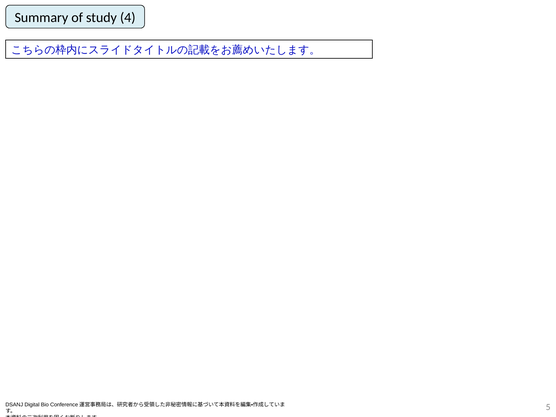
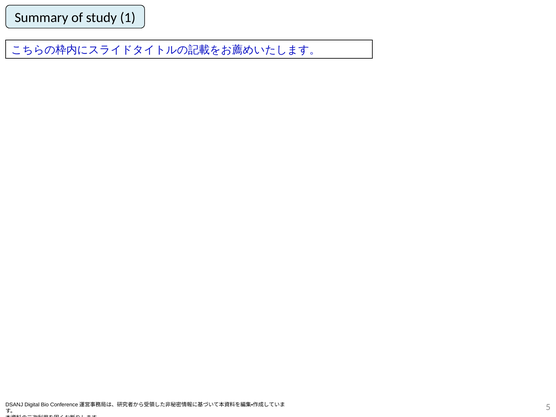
4: 4 -> 1 (128, 18)
